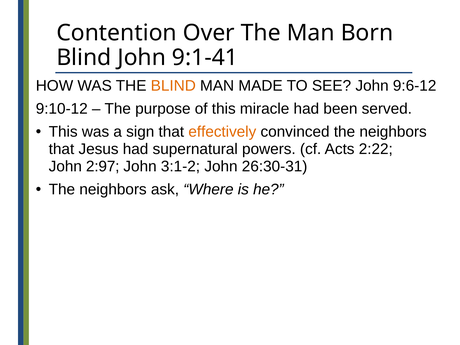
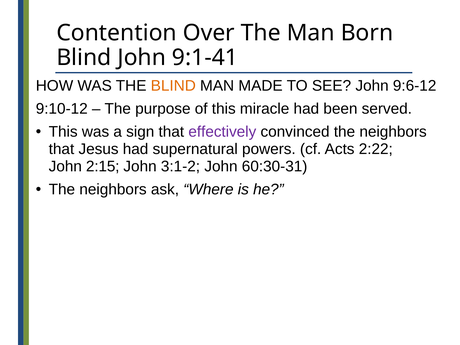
effectively colour: orange -> purple (222, 132)
2:97: 2:97 -> 2:15 (103, 166)
26:30-31: 26:30-31 -> 60:30-31 (275, 166)
